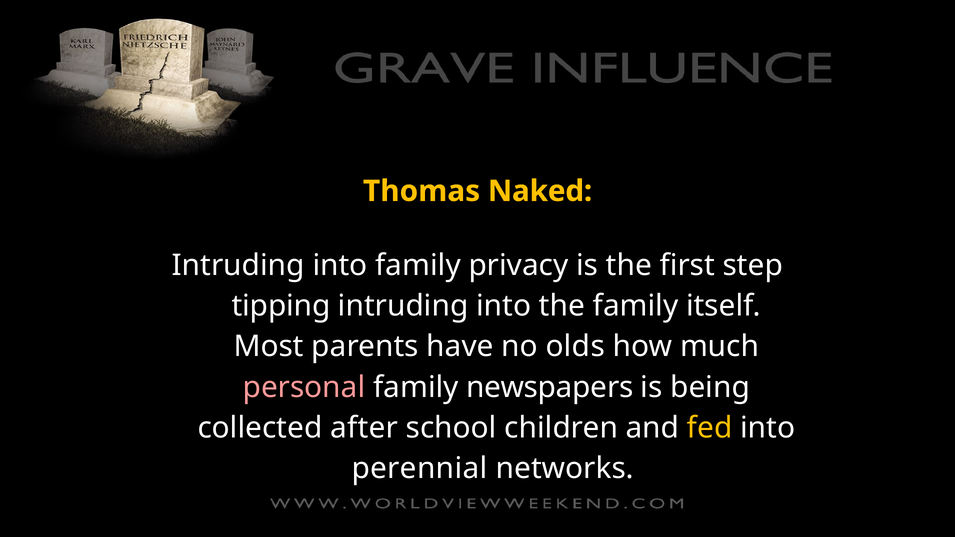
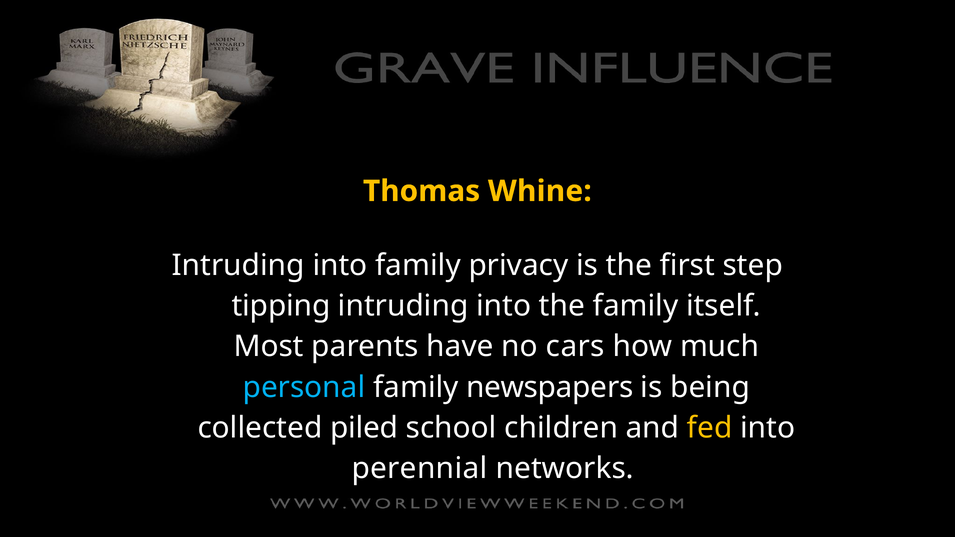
Naked: Naked -> Whine (540, 191)
olds: olds -> cars (575, 347)
personal colour: pink -> light blue (304, 387)
after: after -> piled (364, 428)
